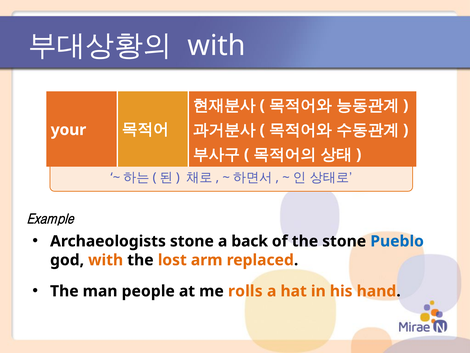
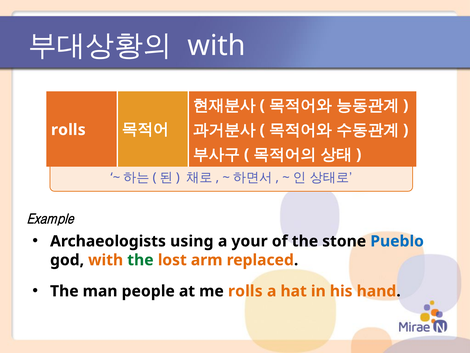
your: your -> rolls (68, 130)
Archaeologists stone: stone -> using (192, 241)
back: back -> your (250, 241)
the colour: black -> green (140, 260)
